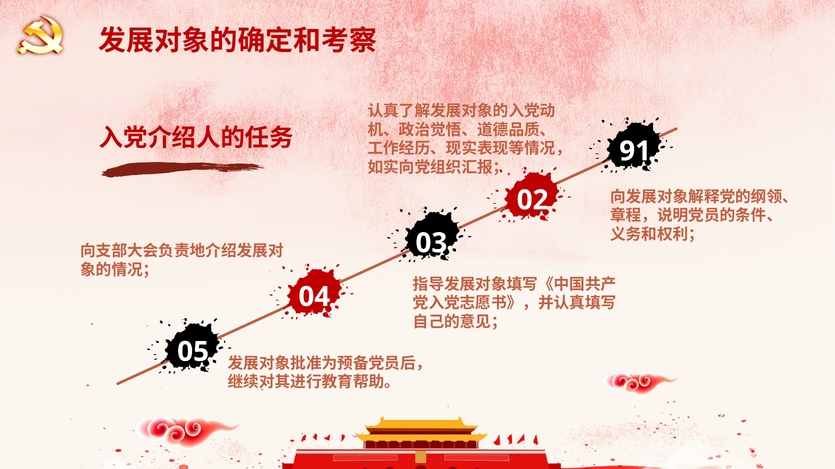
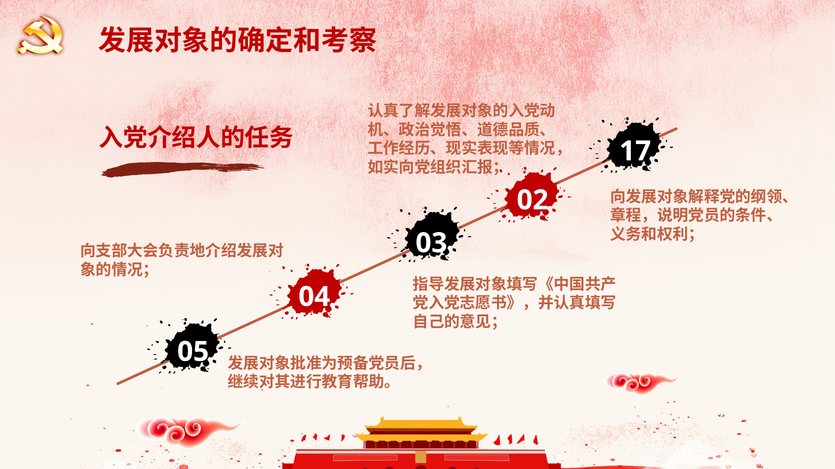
91: 91 -> 17 (635, 151)
